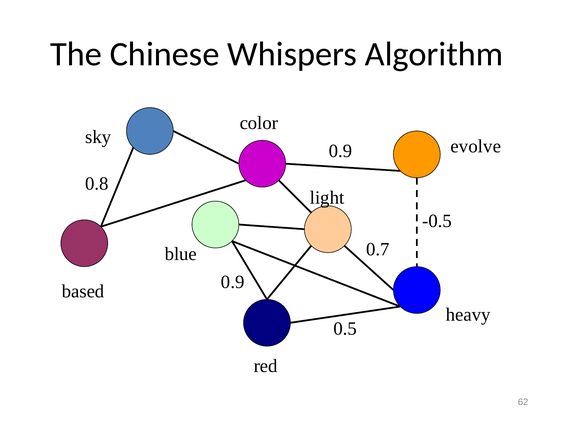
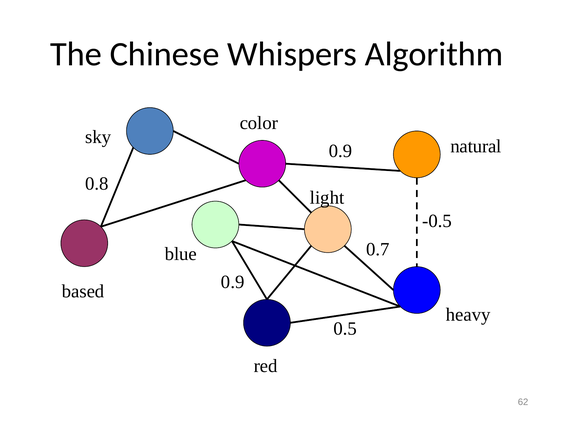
evolve: evolve -> natural (476, 146)
